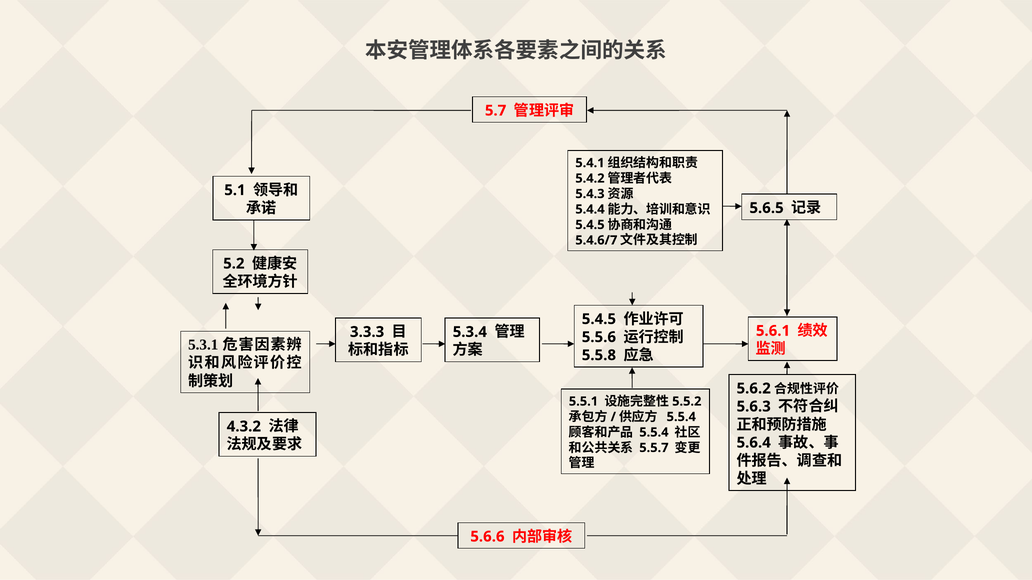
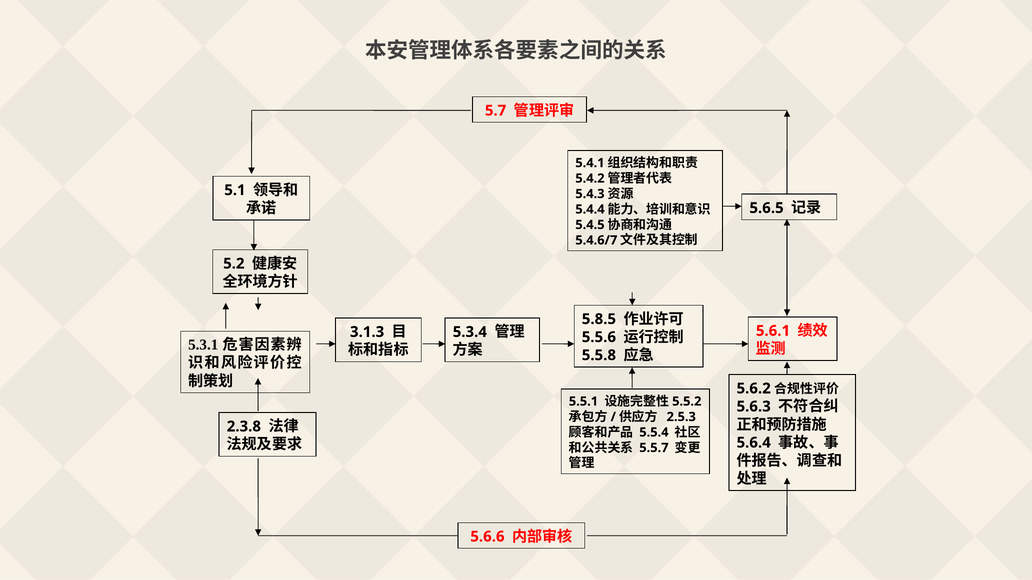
5.4.5: 5.4.5 -> 5.8.5 (599, 319)
3.3.3: 3.3.3 -> 3.1.3 (367, 332)
5.5.4: 5.5.4 -> 2.5.3 (681, 417)
4.3.2: 4.3.2 -> 2.3.8 (244, 427)
